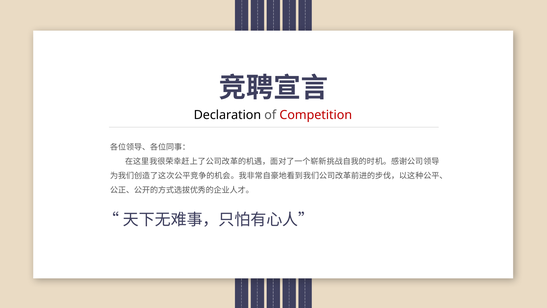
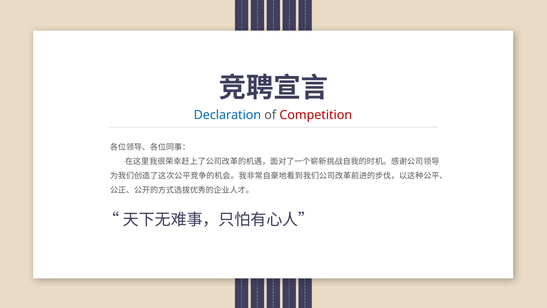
Declaration colour: black -> blue (227, 115)
